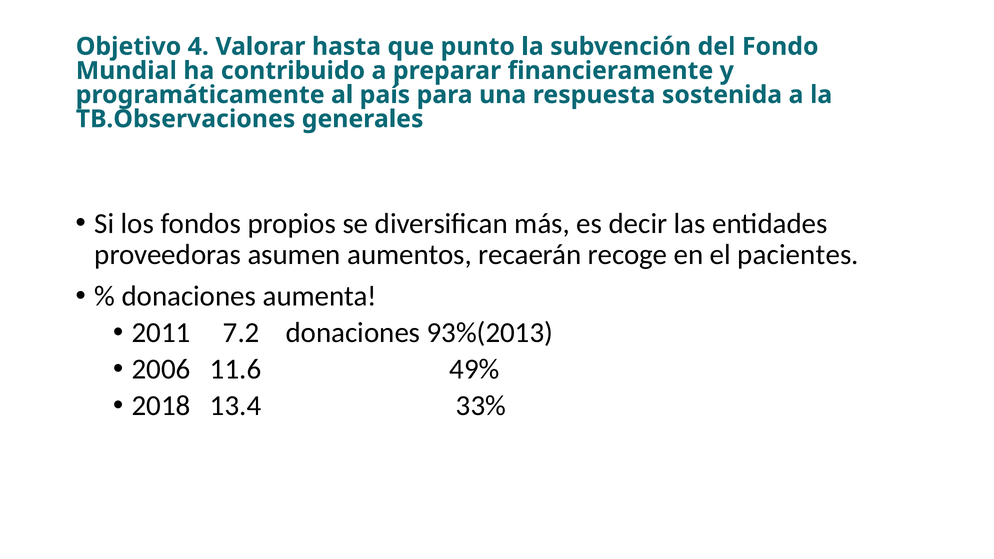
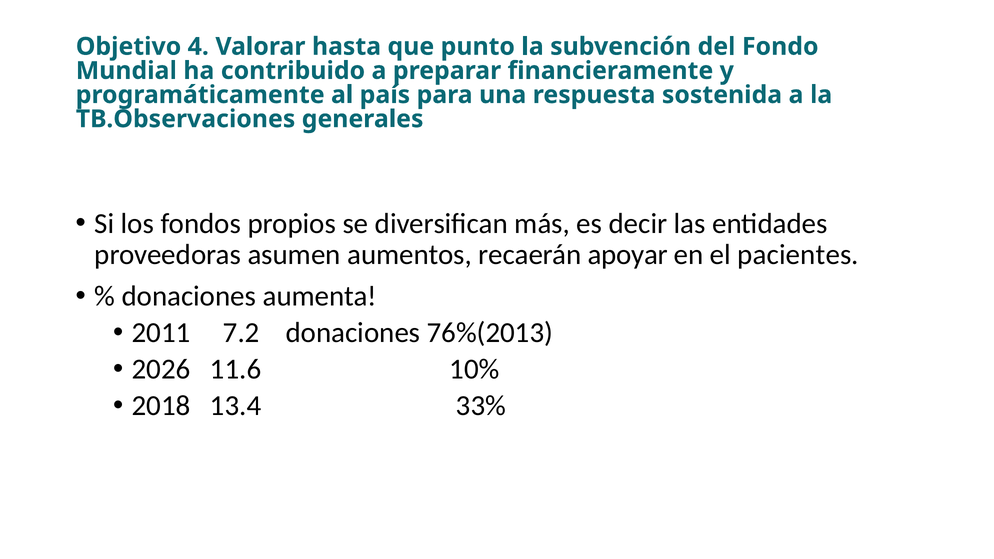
recoge: recoge -> apoyar (628, 255)
93%(2013: 93%(2013 -> 76%(2013 (490, 333)
2006: 2006 -> 2026 (161, 369)
49%: 49% -> 10% (475, 369)
